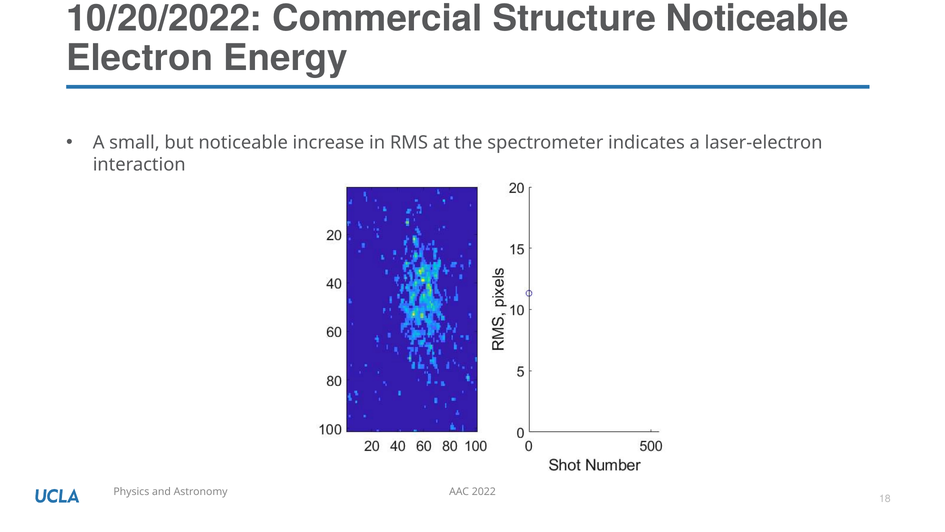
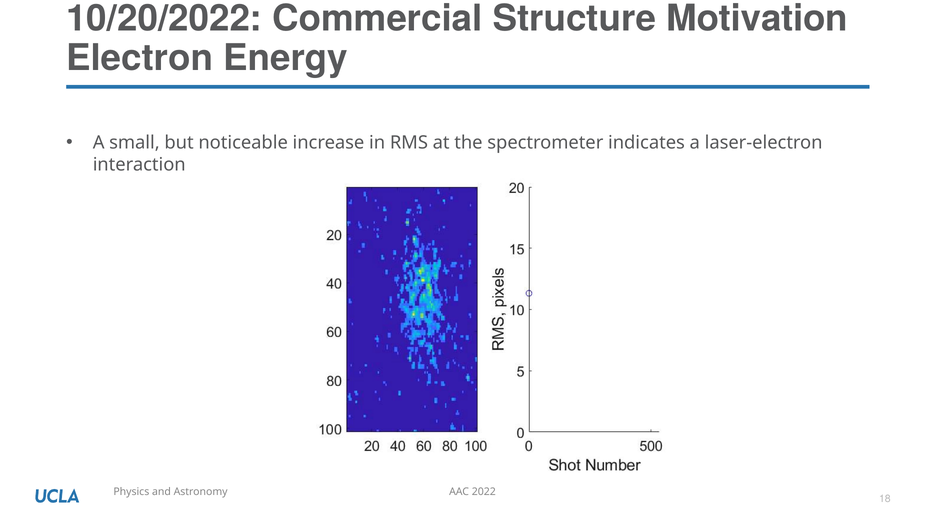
Structure Noticeable: Noticeable -> Motivation (757, 18)
